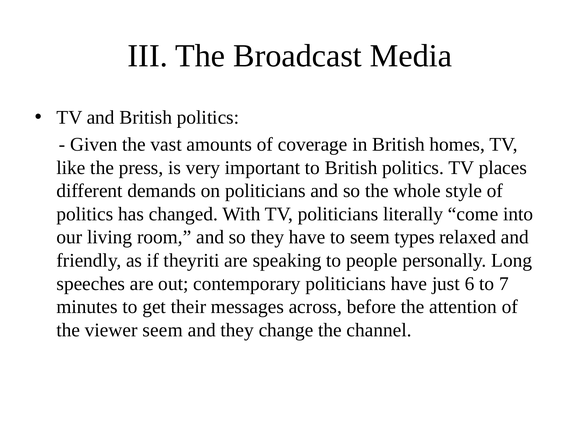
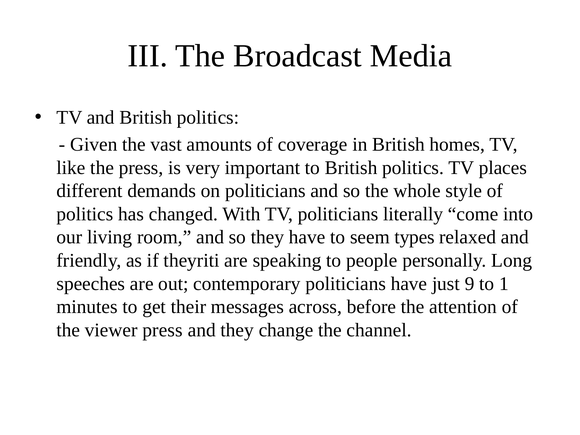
6: 6 -> 9 (470, 284)
7: 7 -> 1 (504, 284)
viewer seem: seem -> press (163, 330)
